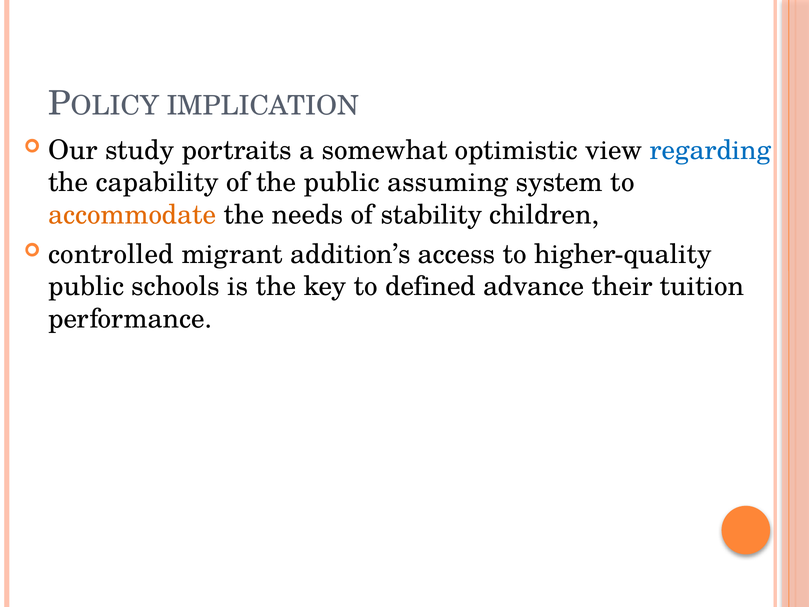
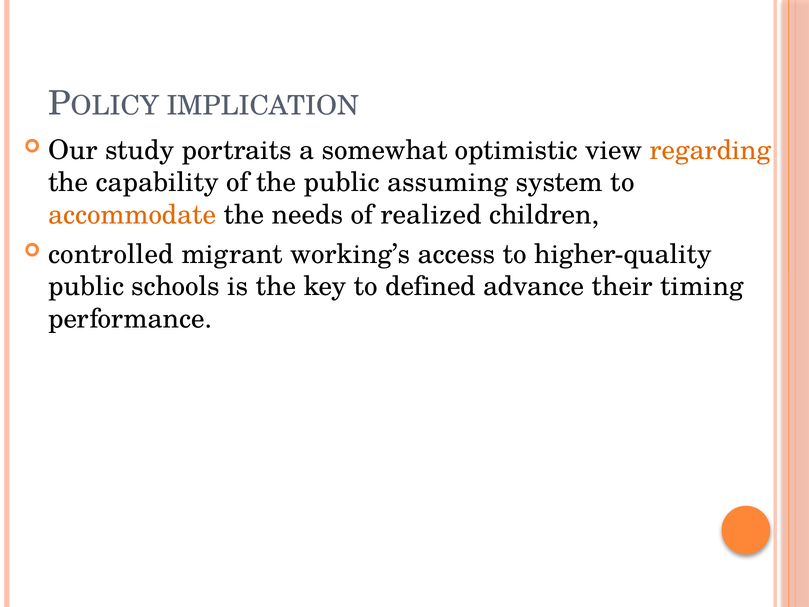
regarding colour: blue -> orange (711, 150)
stability: stability -> realized (431, 215)
addition’s: addition’s -> working’s (350, 254)
tuition: tuition -> timing (702, 286)
